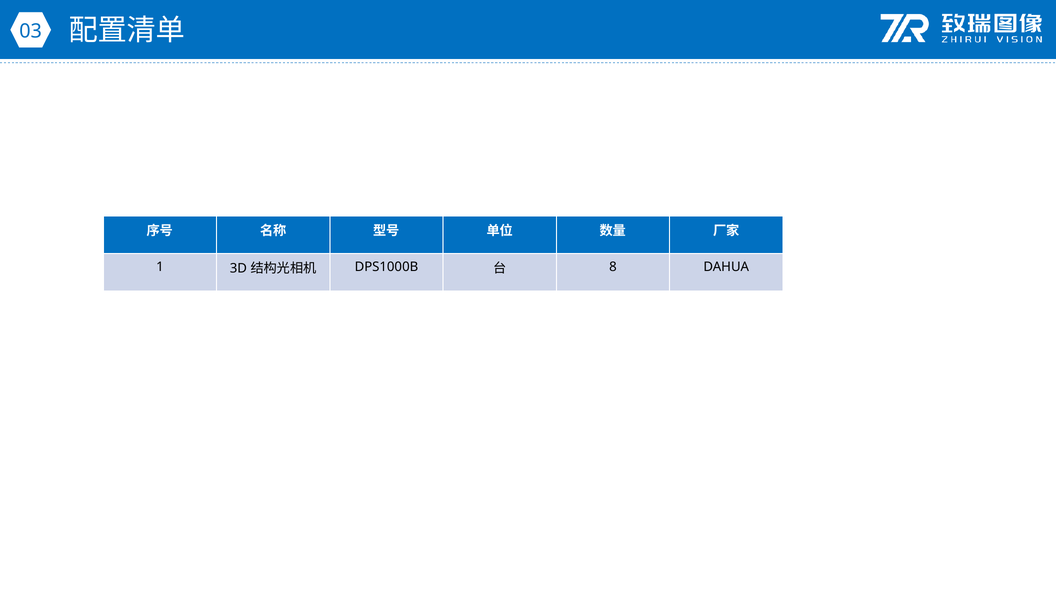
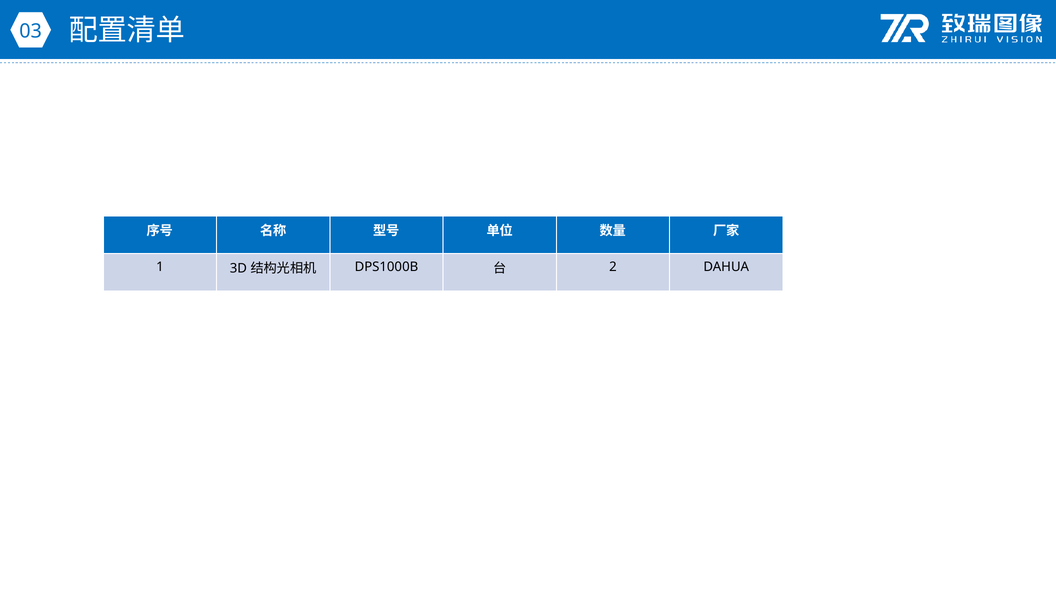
8: 8 -> 2 (613, 267)
